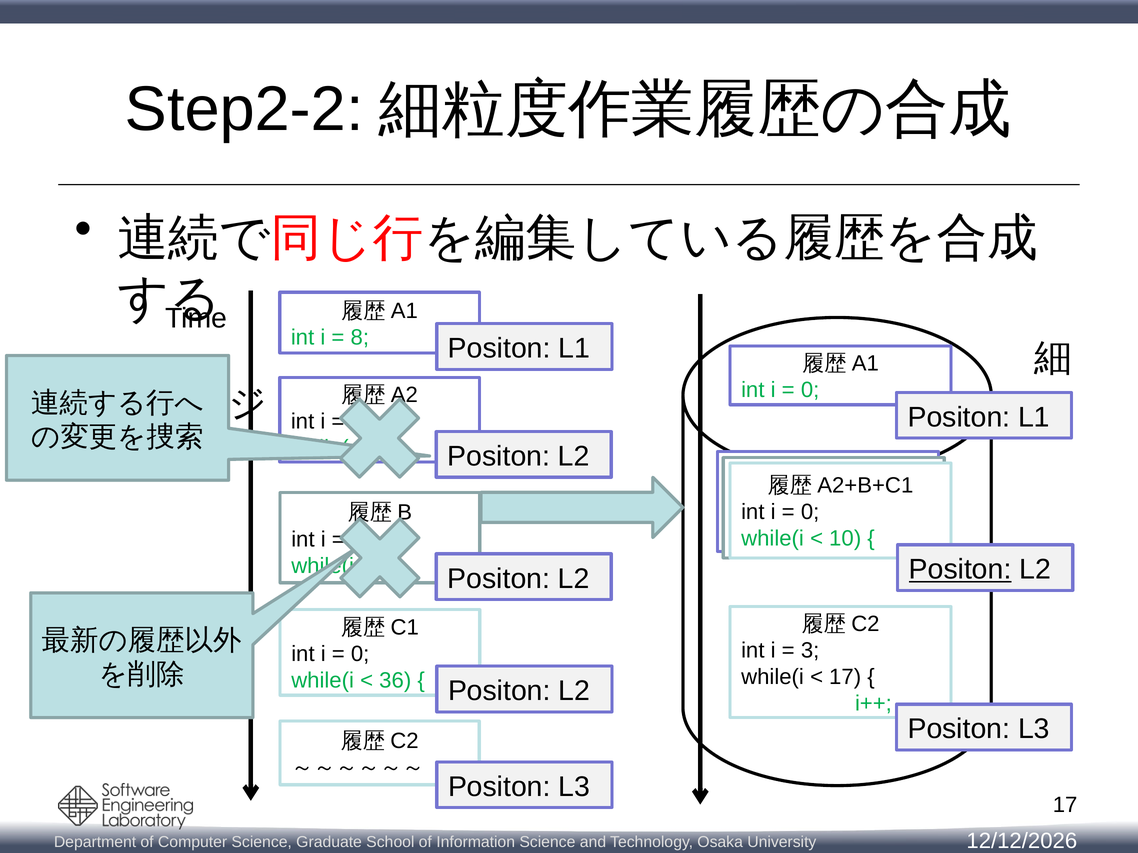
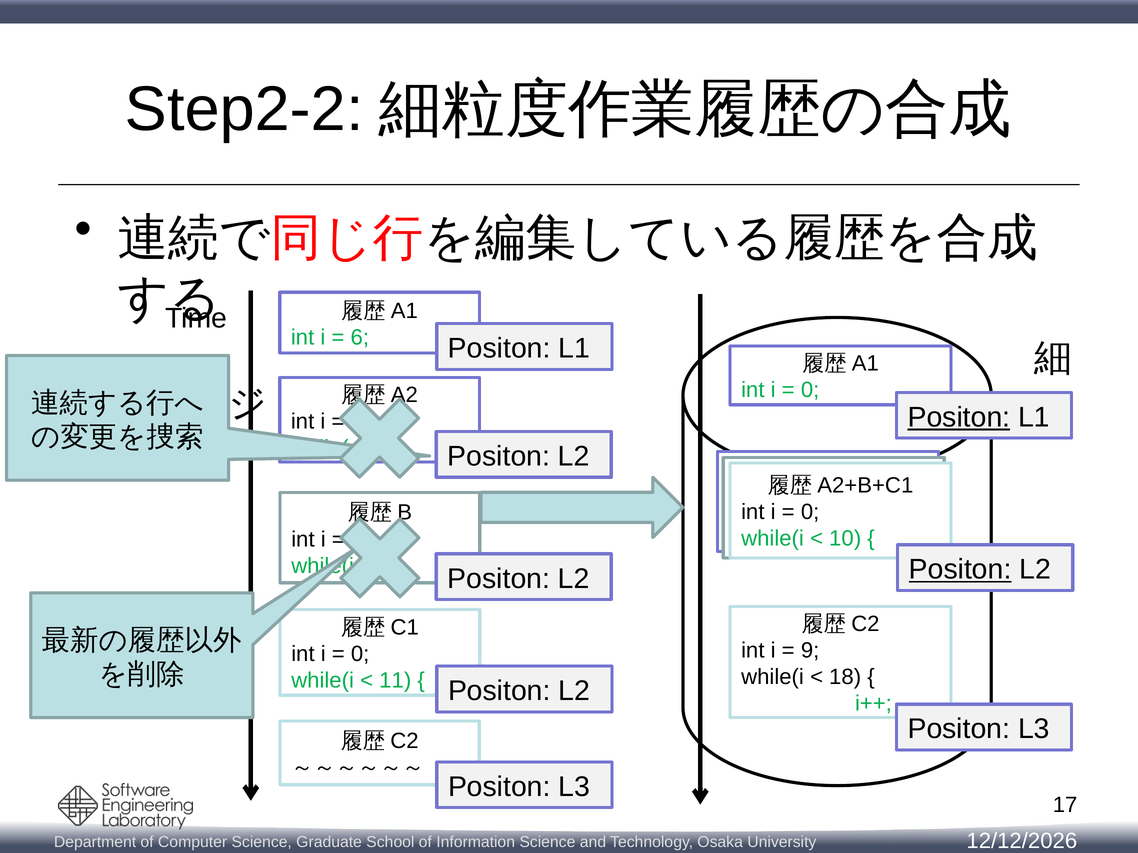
8: 8 -> 6 (360, 338)
Positon underline: none -> present (959, 417)
3: 3 -> 9 (810, 651)
17: 17 -> 18 (845, 677)
36: 36 -> 11 (395, 681)
